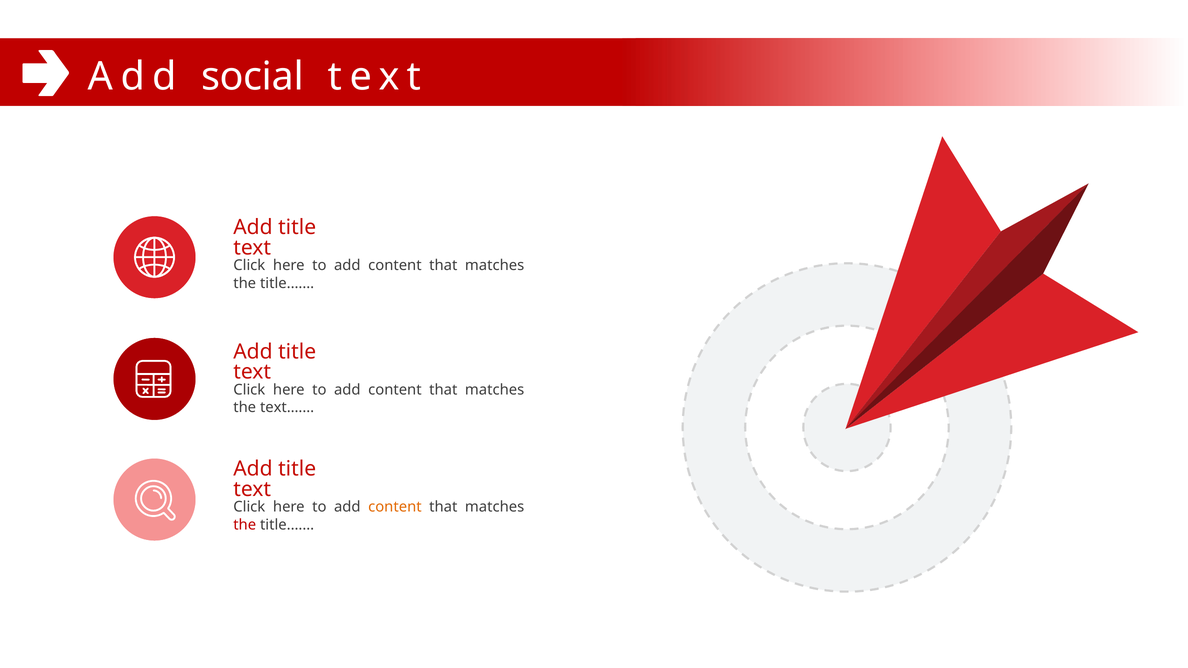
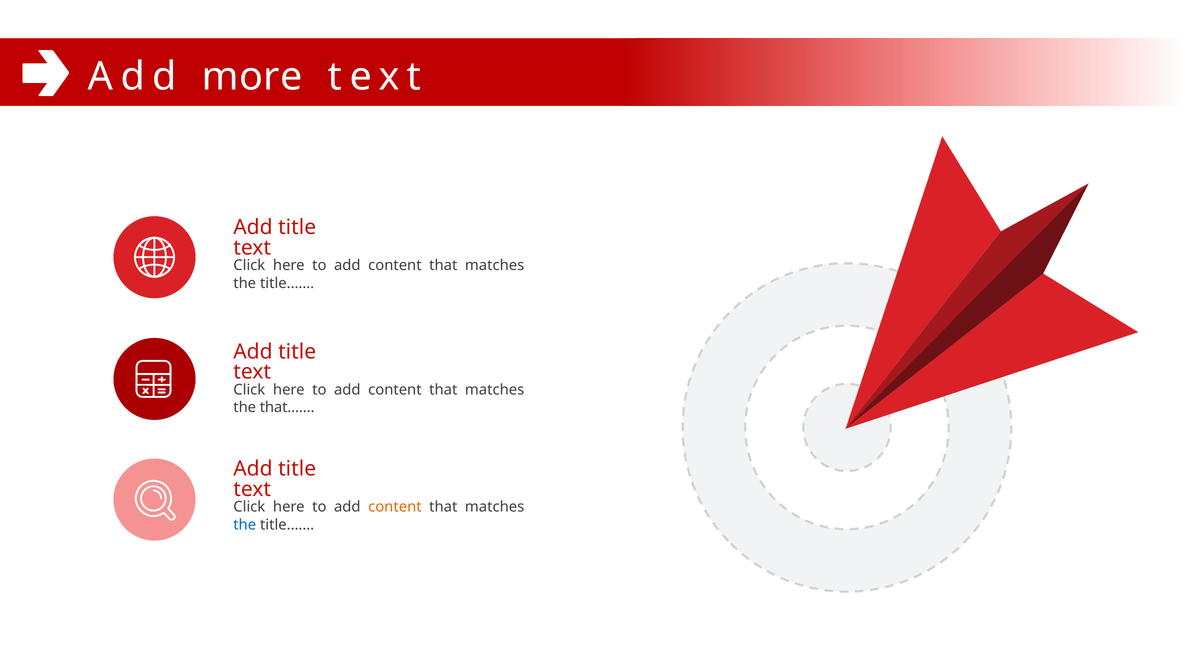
social: social -> more (252, 77)
text.……: text.…… -> that.…… (287, 408)
the colour: red -> blue (245, 525)
